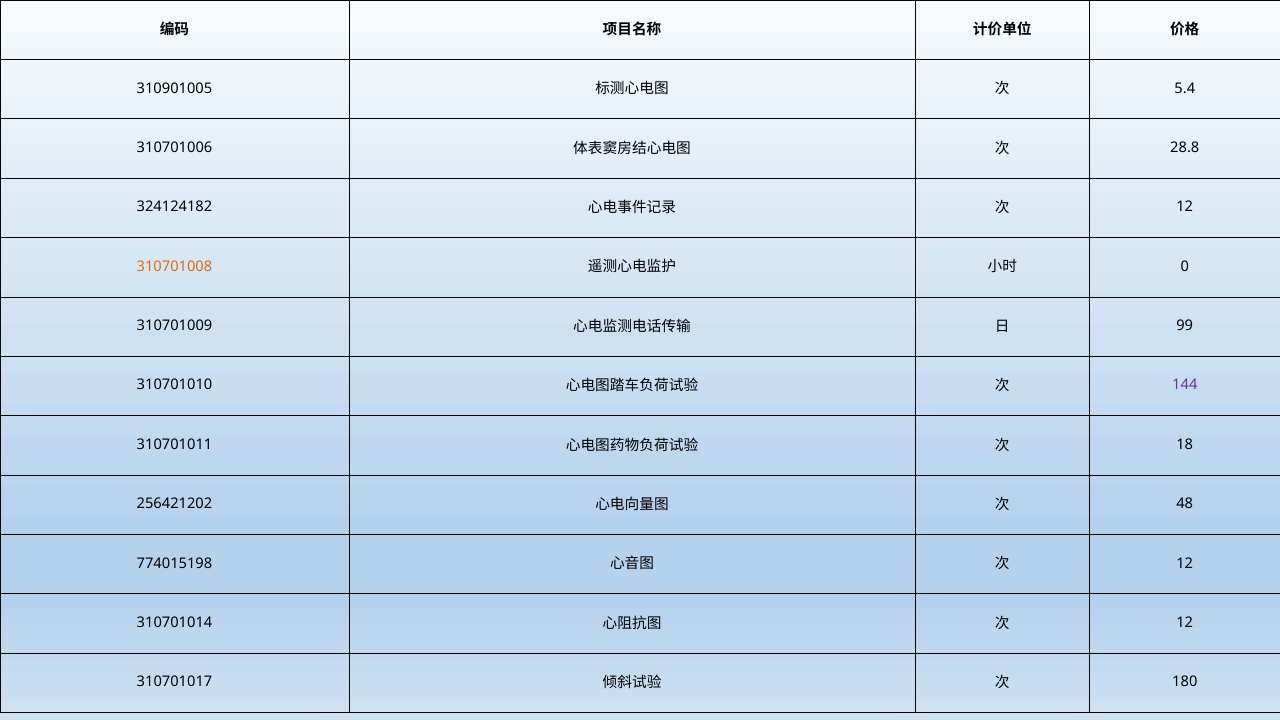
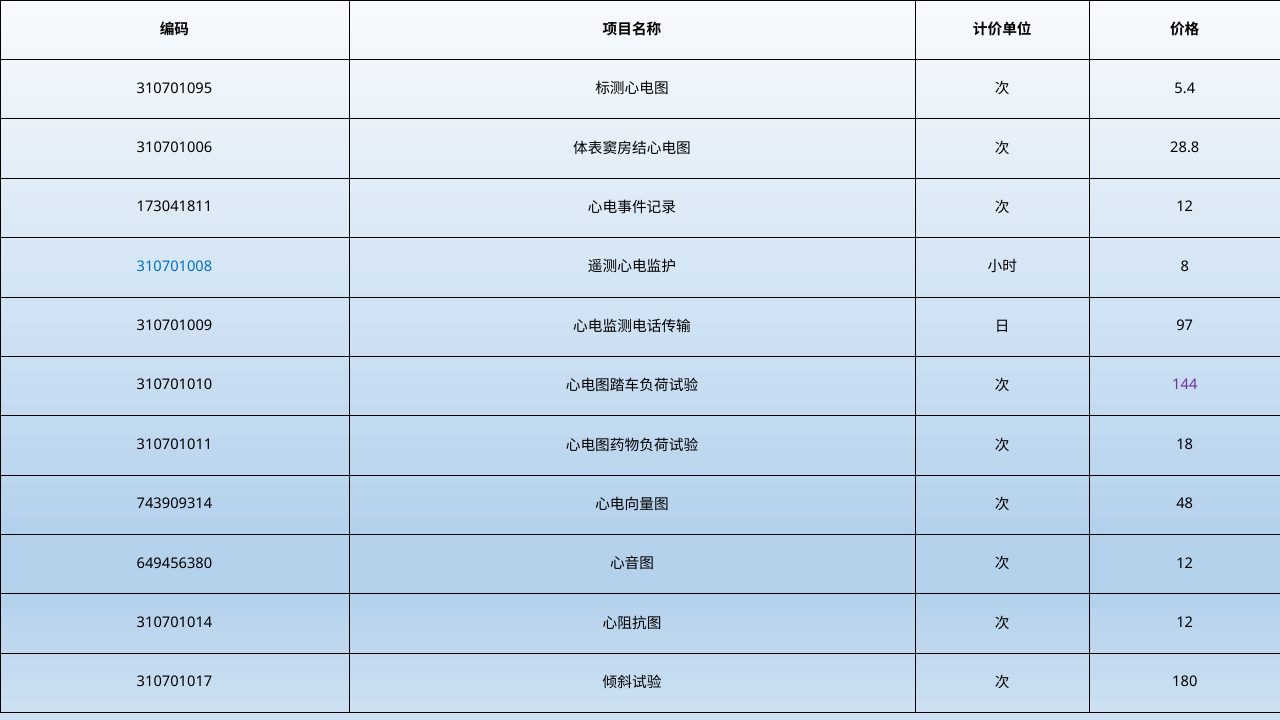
310901005: 310901005 -> 310701095 (174, 88)
324124182: 324124182 -> 173041811 (174, 207)
310701008 colour: orange -> blue (174, 266)
0: 0 -> 8 (1185, 266)
99: 99 -> 97 (1185, 326)
256421202: 256421202 -> 743909314 (174, 504)
774015198: 774015198 -> 649456380 (174, 563)
